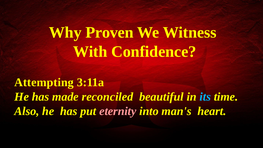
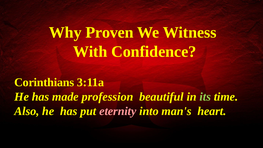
Attempting: Attempting -> Corinthians (44, 82)
reconciled: reconciled -> profession (107, 97)
its colour: light blue -> light green (205, 97)
